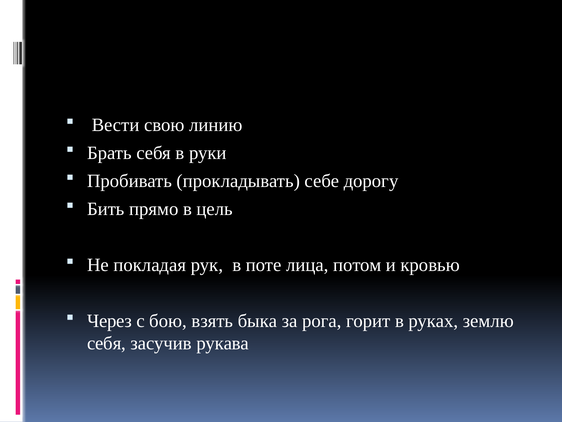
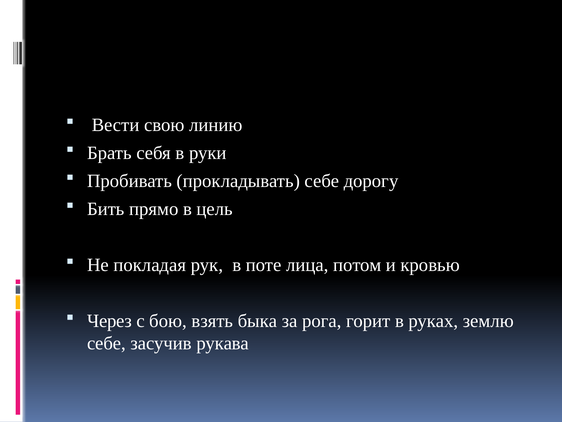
себя: себя -> себе (106, 343)
